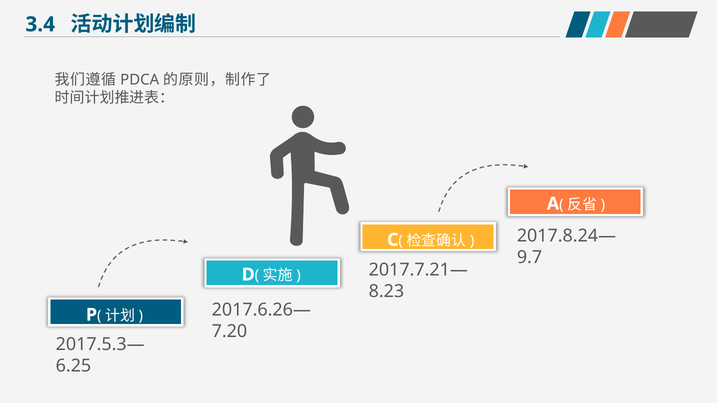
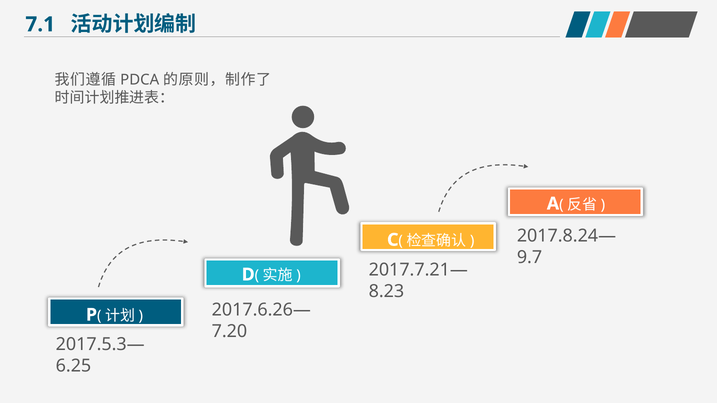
3.4: 3.4 -> 7.1 (40, 24)
